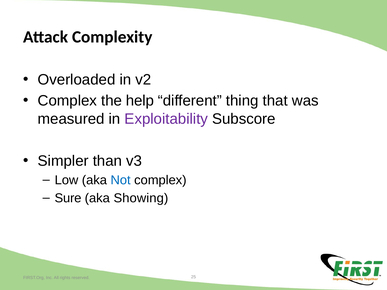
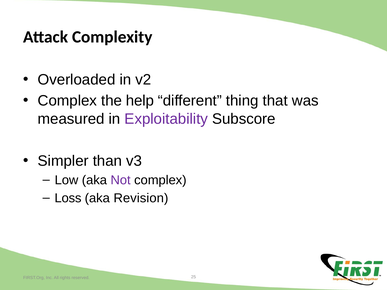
Not colour: blue -> purple (121, 180)
Sure: Sure -> Loss (68, 198)
Showing: Showing -> Revision (141, 198)
